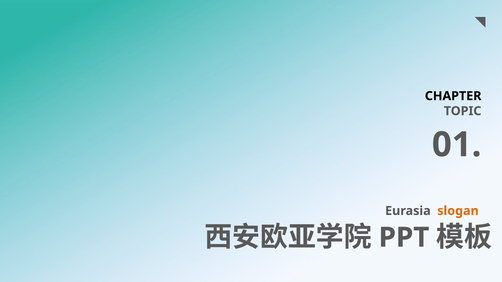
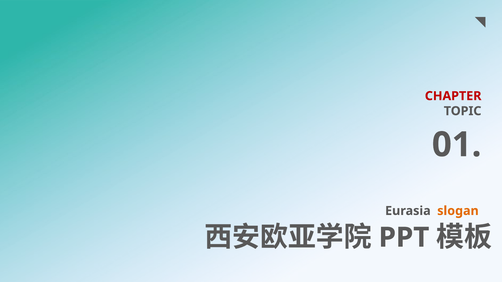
CHAPTER colour: black -> red (453, 96)
